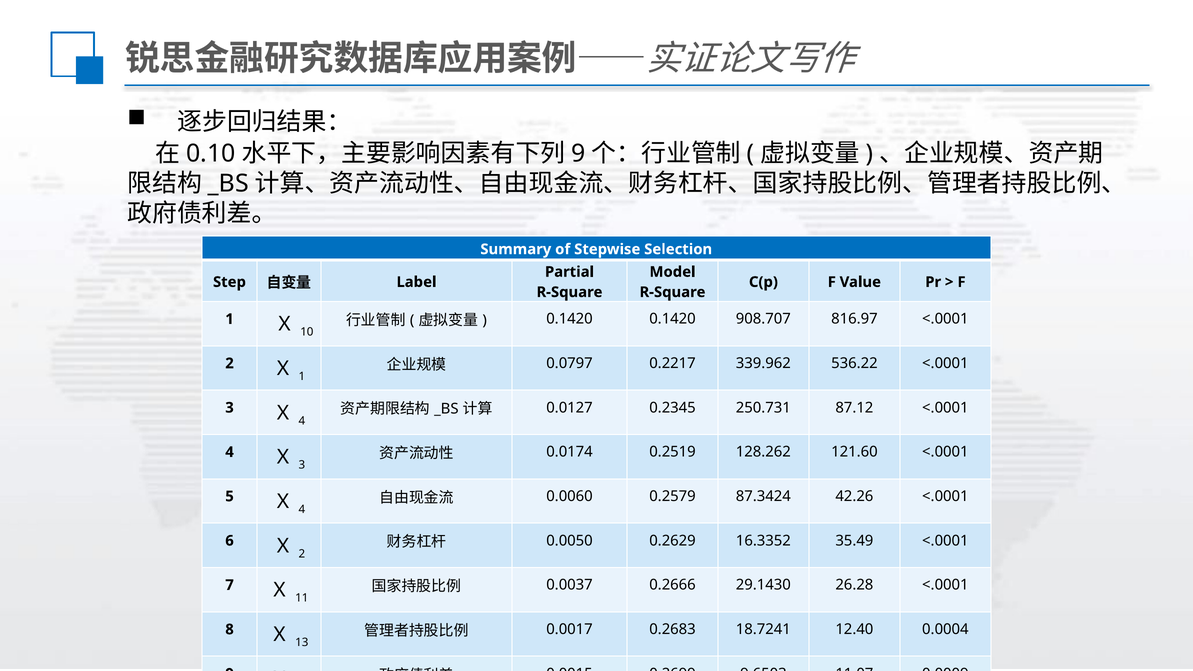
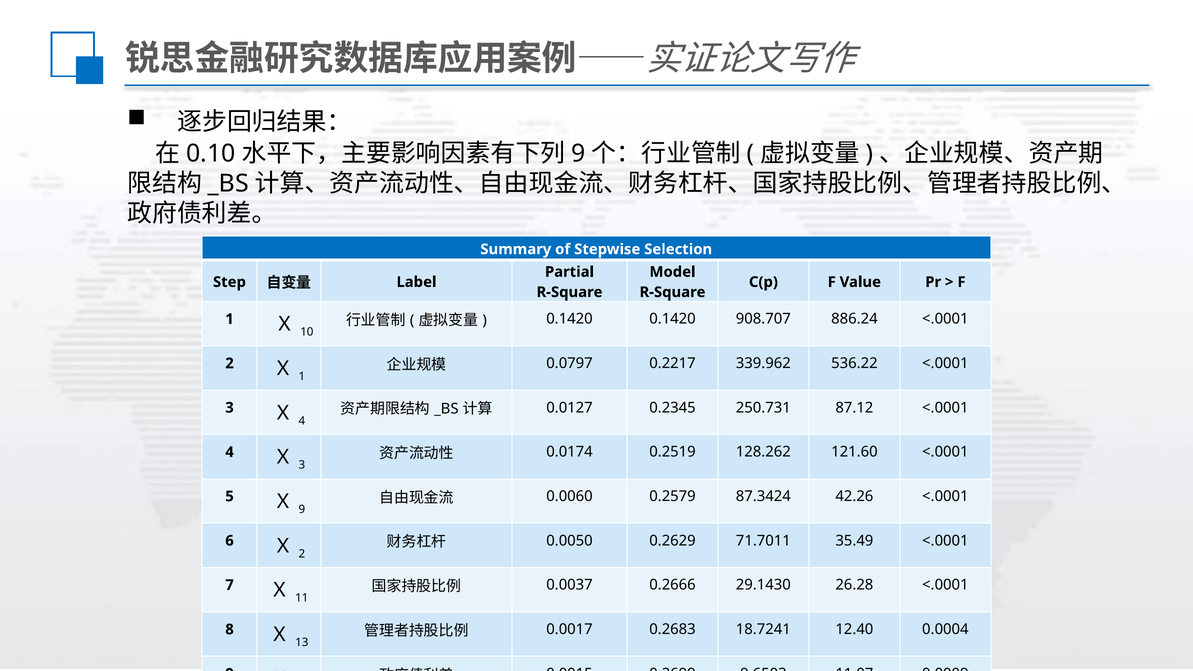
816.97: 816.97 -> 886.24 (854, 319)
4: 4 -> 9 (302, 510)
16.3352: 16.3352 -> 71.7011 (763, 541)
